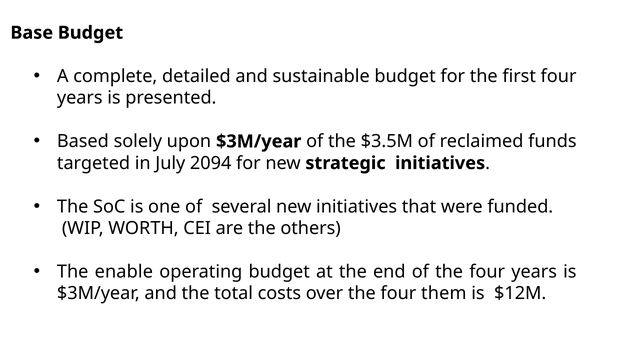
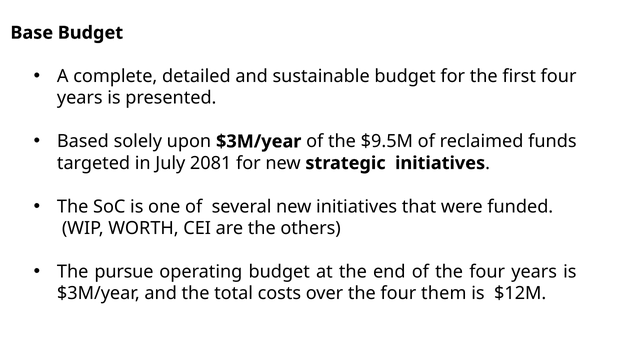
$3.5M: $3.5M -> $9.5M (387, 142)
2094: 2094 -> 2081 (211, 163)
enable: enable -> pursue (124, 272)
